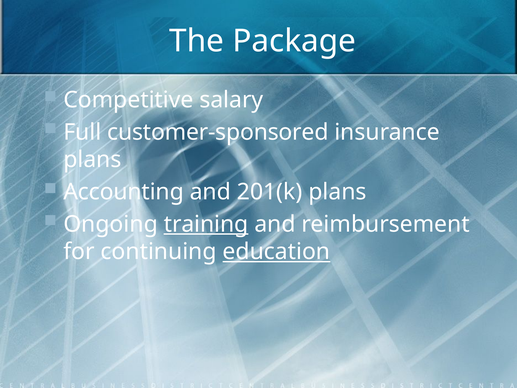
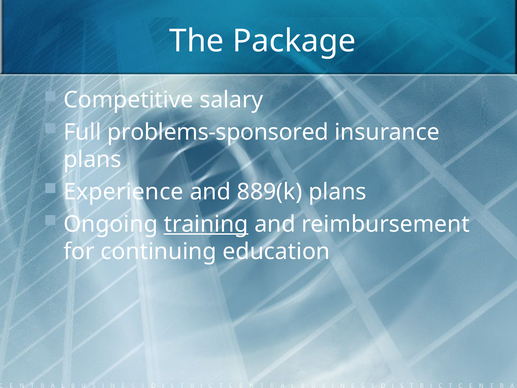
customer-sponsored: customer-sponsored -> problems-sponsored (218, 132)
Accounting: Accounting -> Experience (123, 192)
201(k: 201(k -> 889(k (270, 192)
education underline: present -> none (276, 252)
